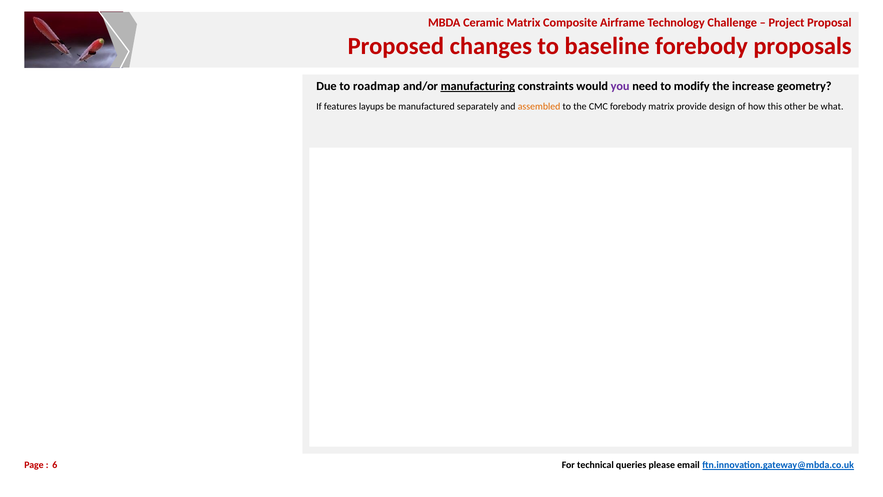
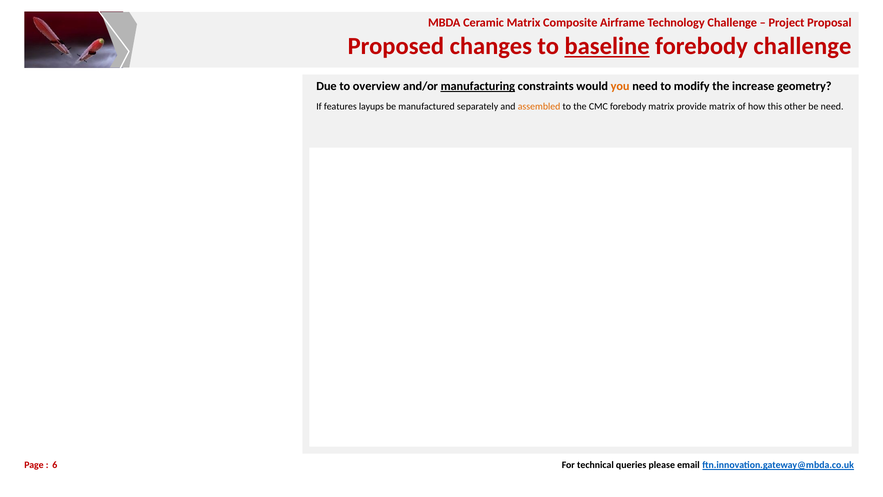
baseline underline: none -> present (607, 46)
forebody proposals: proposals -> challenge (802, 46)
roadmap: roadmap -> overview (377, 86)
you colour: purple -> orange (620, 86)
provide design: design -> matrix (722, 107)
be what: what -> need (832, 107)
